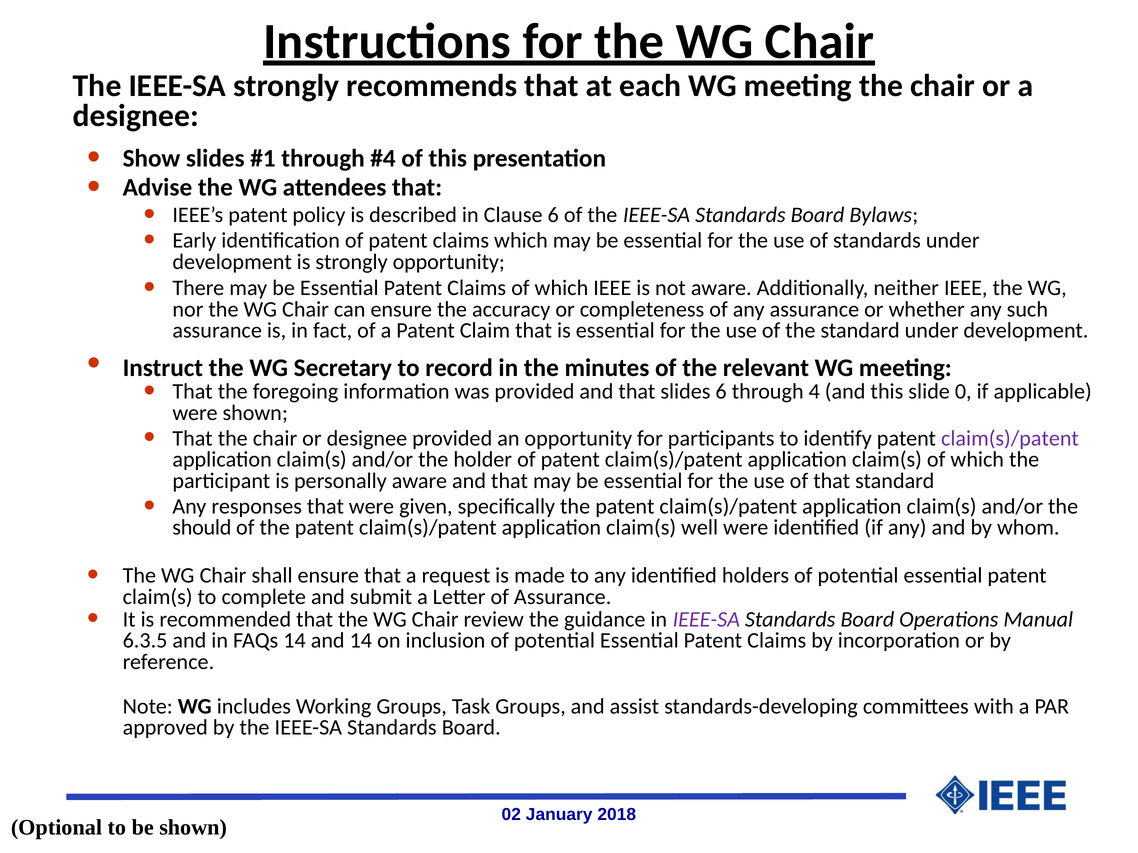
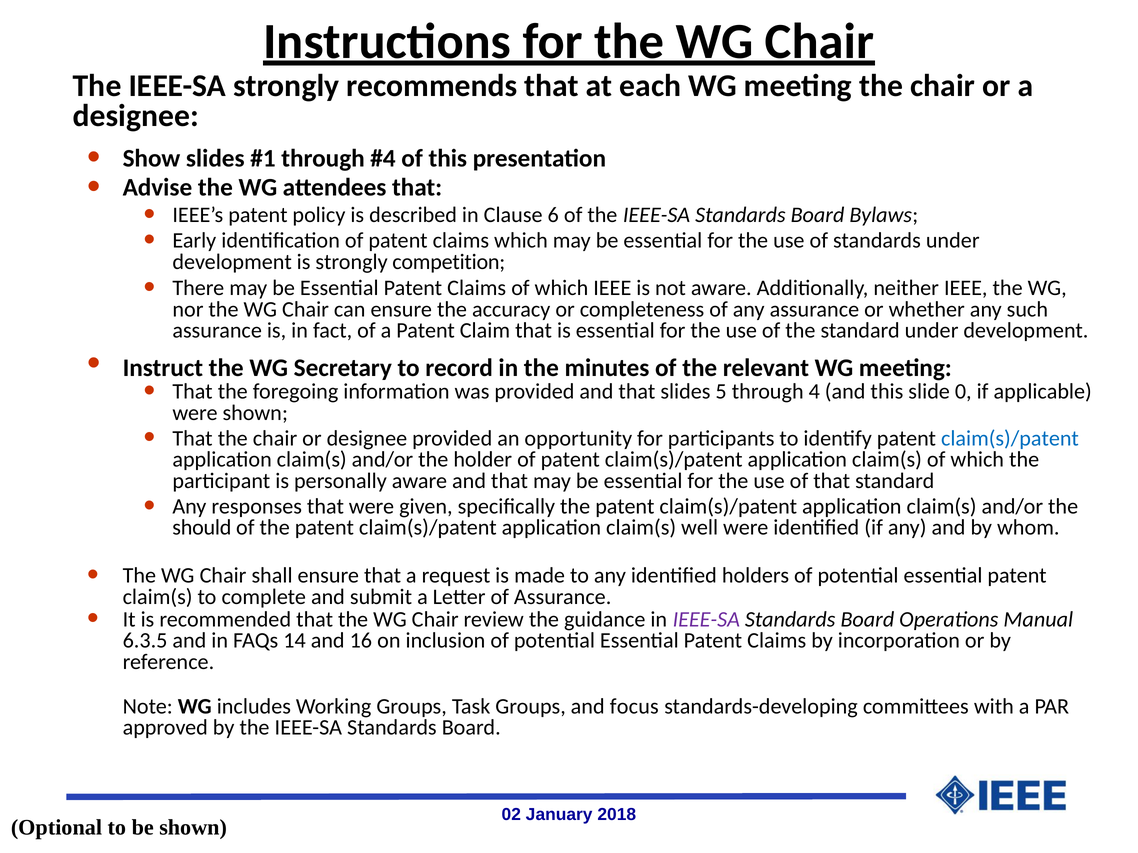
strongly opportunity: opportunity -> competition (449, 262)
slides 6: 6 -> 5 (721, 392)
claim(s)/patent colour: purple -> blue (1010, 439)
and 14: 14 -> 16 (361, 641)
assist: assist -> focus (634, 707)
